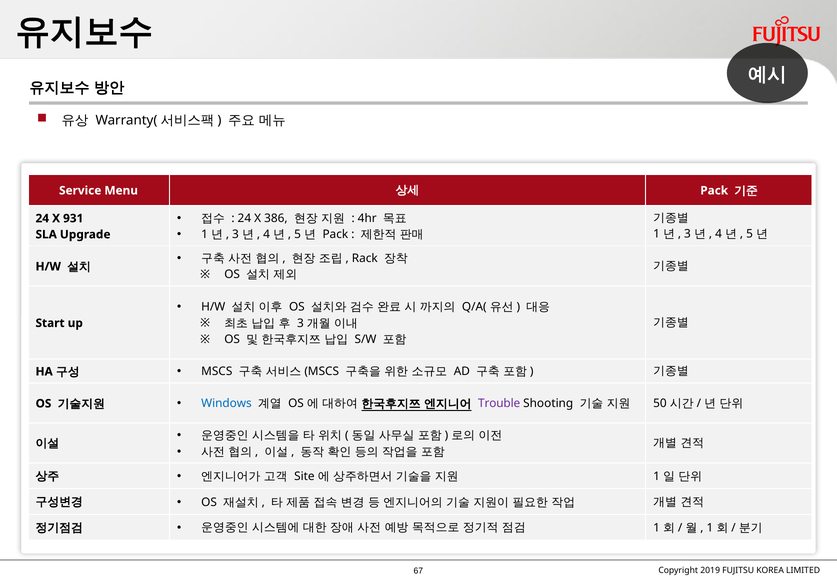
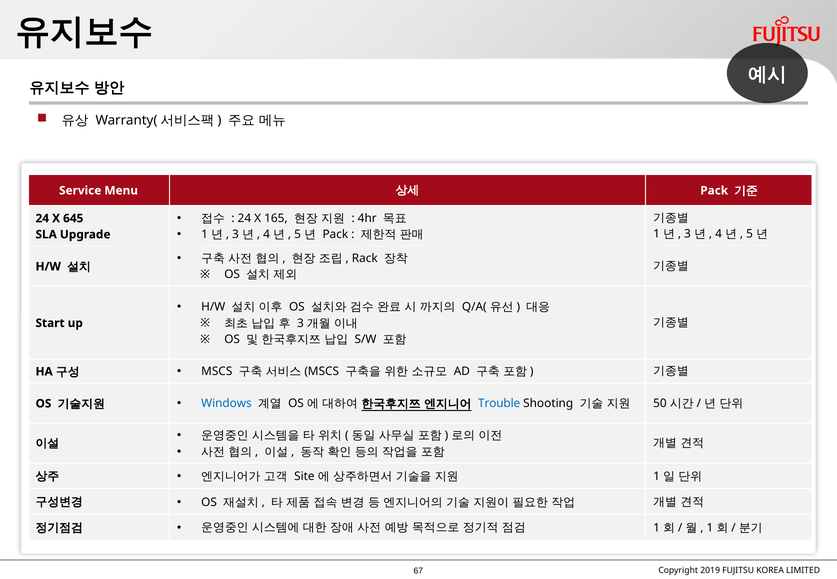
386: 386 -> 165 (276, 219)
931: 931 -> 645 (73, 219)
Trouble colour: purple -> blue (499, 404)
